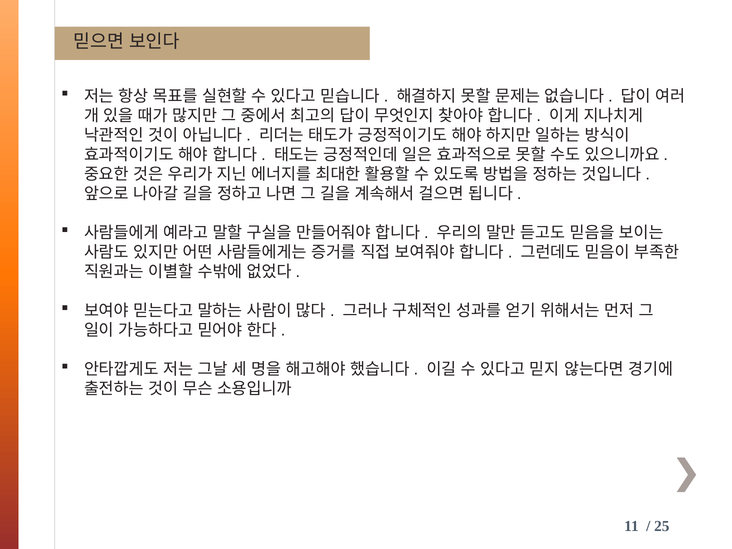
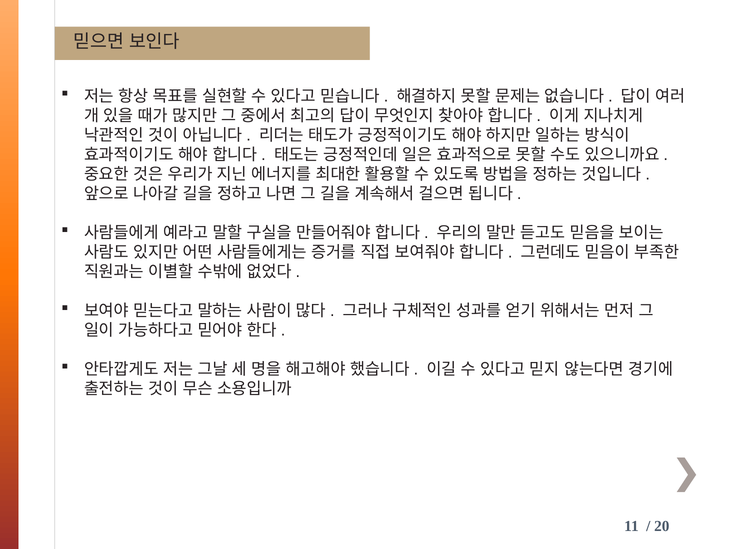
25: 25 -> 20 (662, 526)
